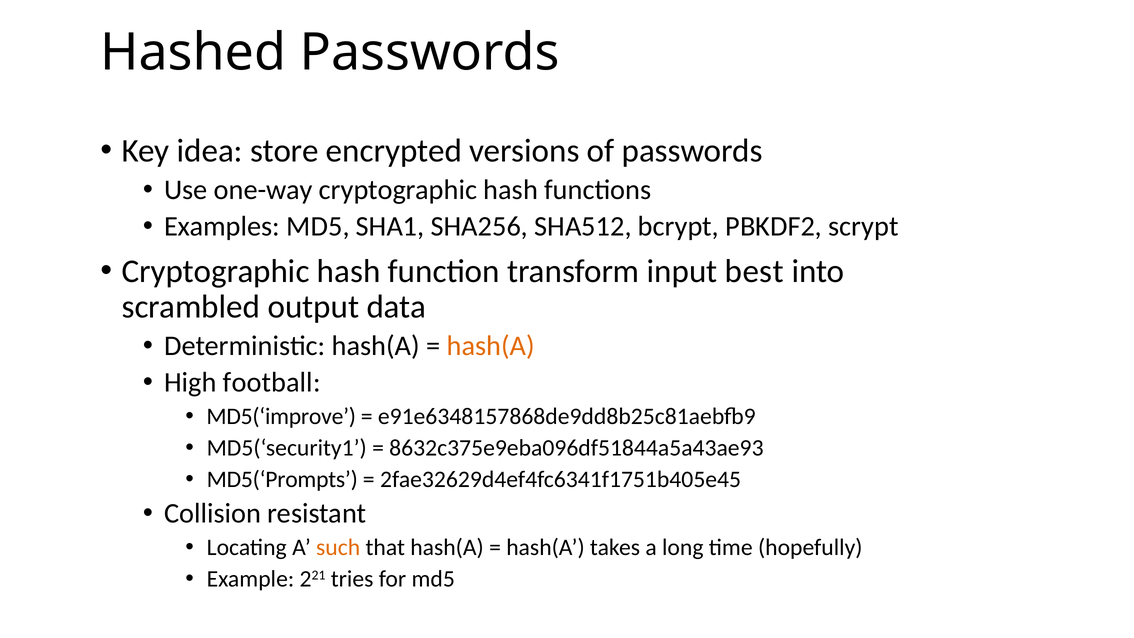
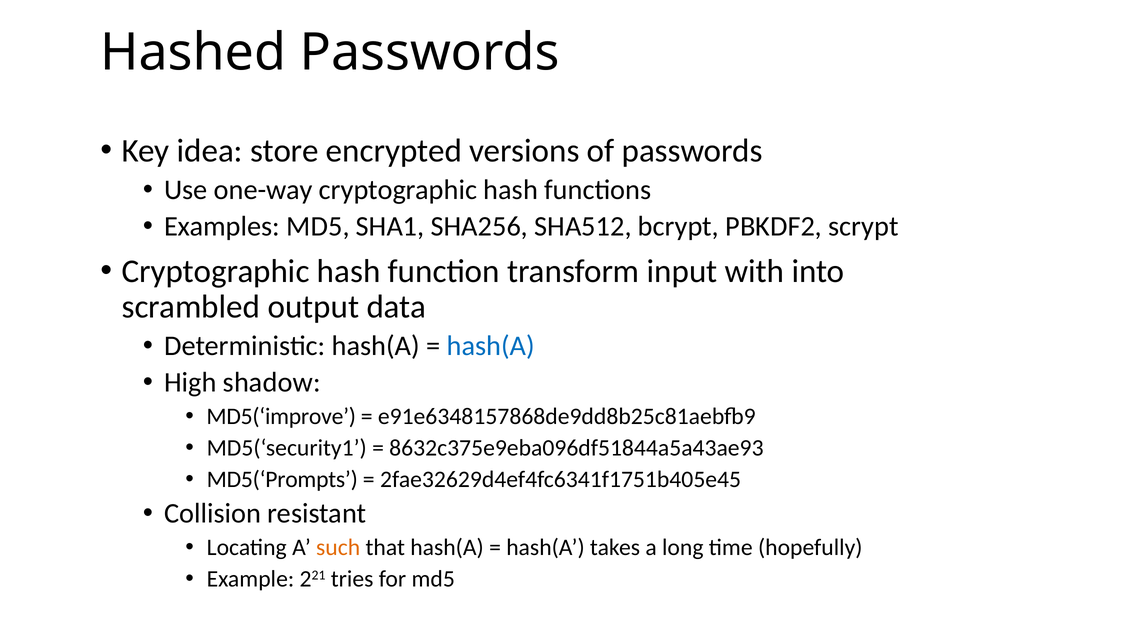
best: best -> with (755, 271)
hash(A colour: orange -> blue (491, 346)
football: football -> shadow (272, 382)
